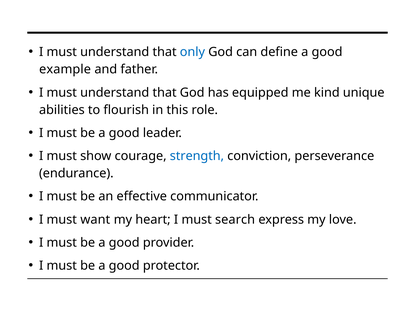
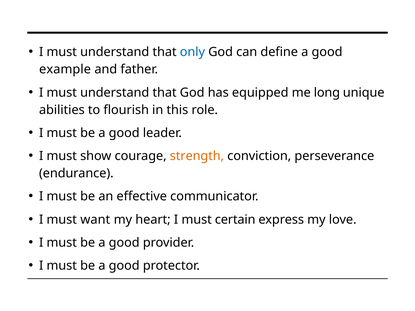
kind: kind -> long (327, 93)
strength colour: blue -> orange (197, 156)
search: search -> certain (235, 220)
